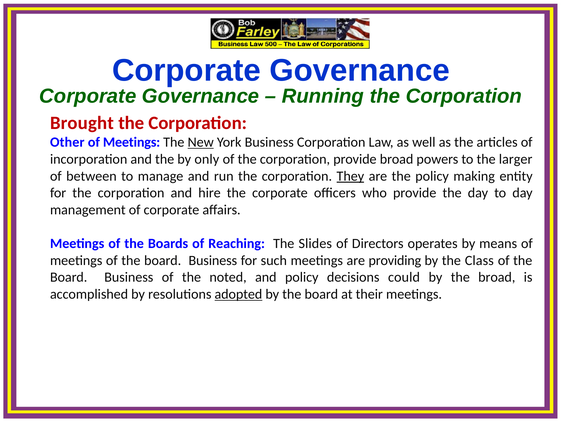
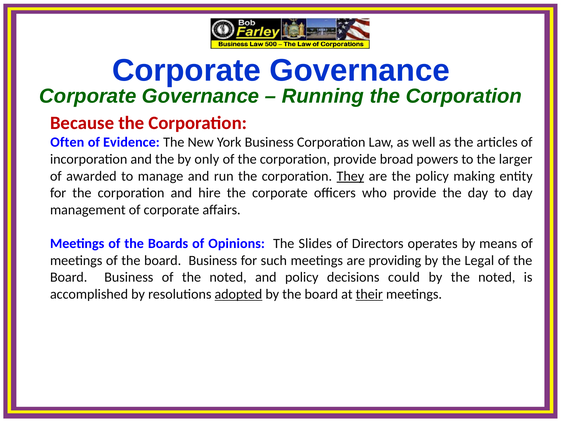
Brought: Brought -> Because (82, 123)
Other: Other -> Often (67, 142)
Meetings: Meetings -> Evidence (131, 142)
New underline: present -> none (201, 142)
between: between -> awarded (91, 176)
Reaching: Reaching -> Opinions (237, 243)
Class: Class -> Legal (479, 260)
by the broad: broad -> noted (497, 277)
their underline: none -> present (369, 294)
